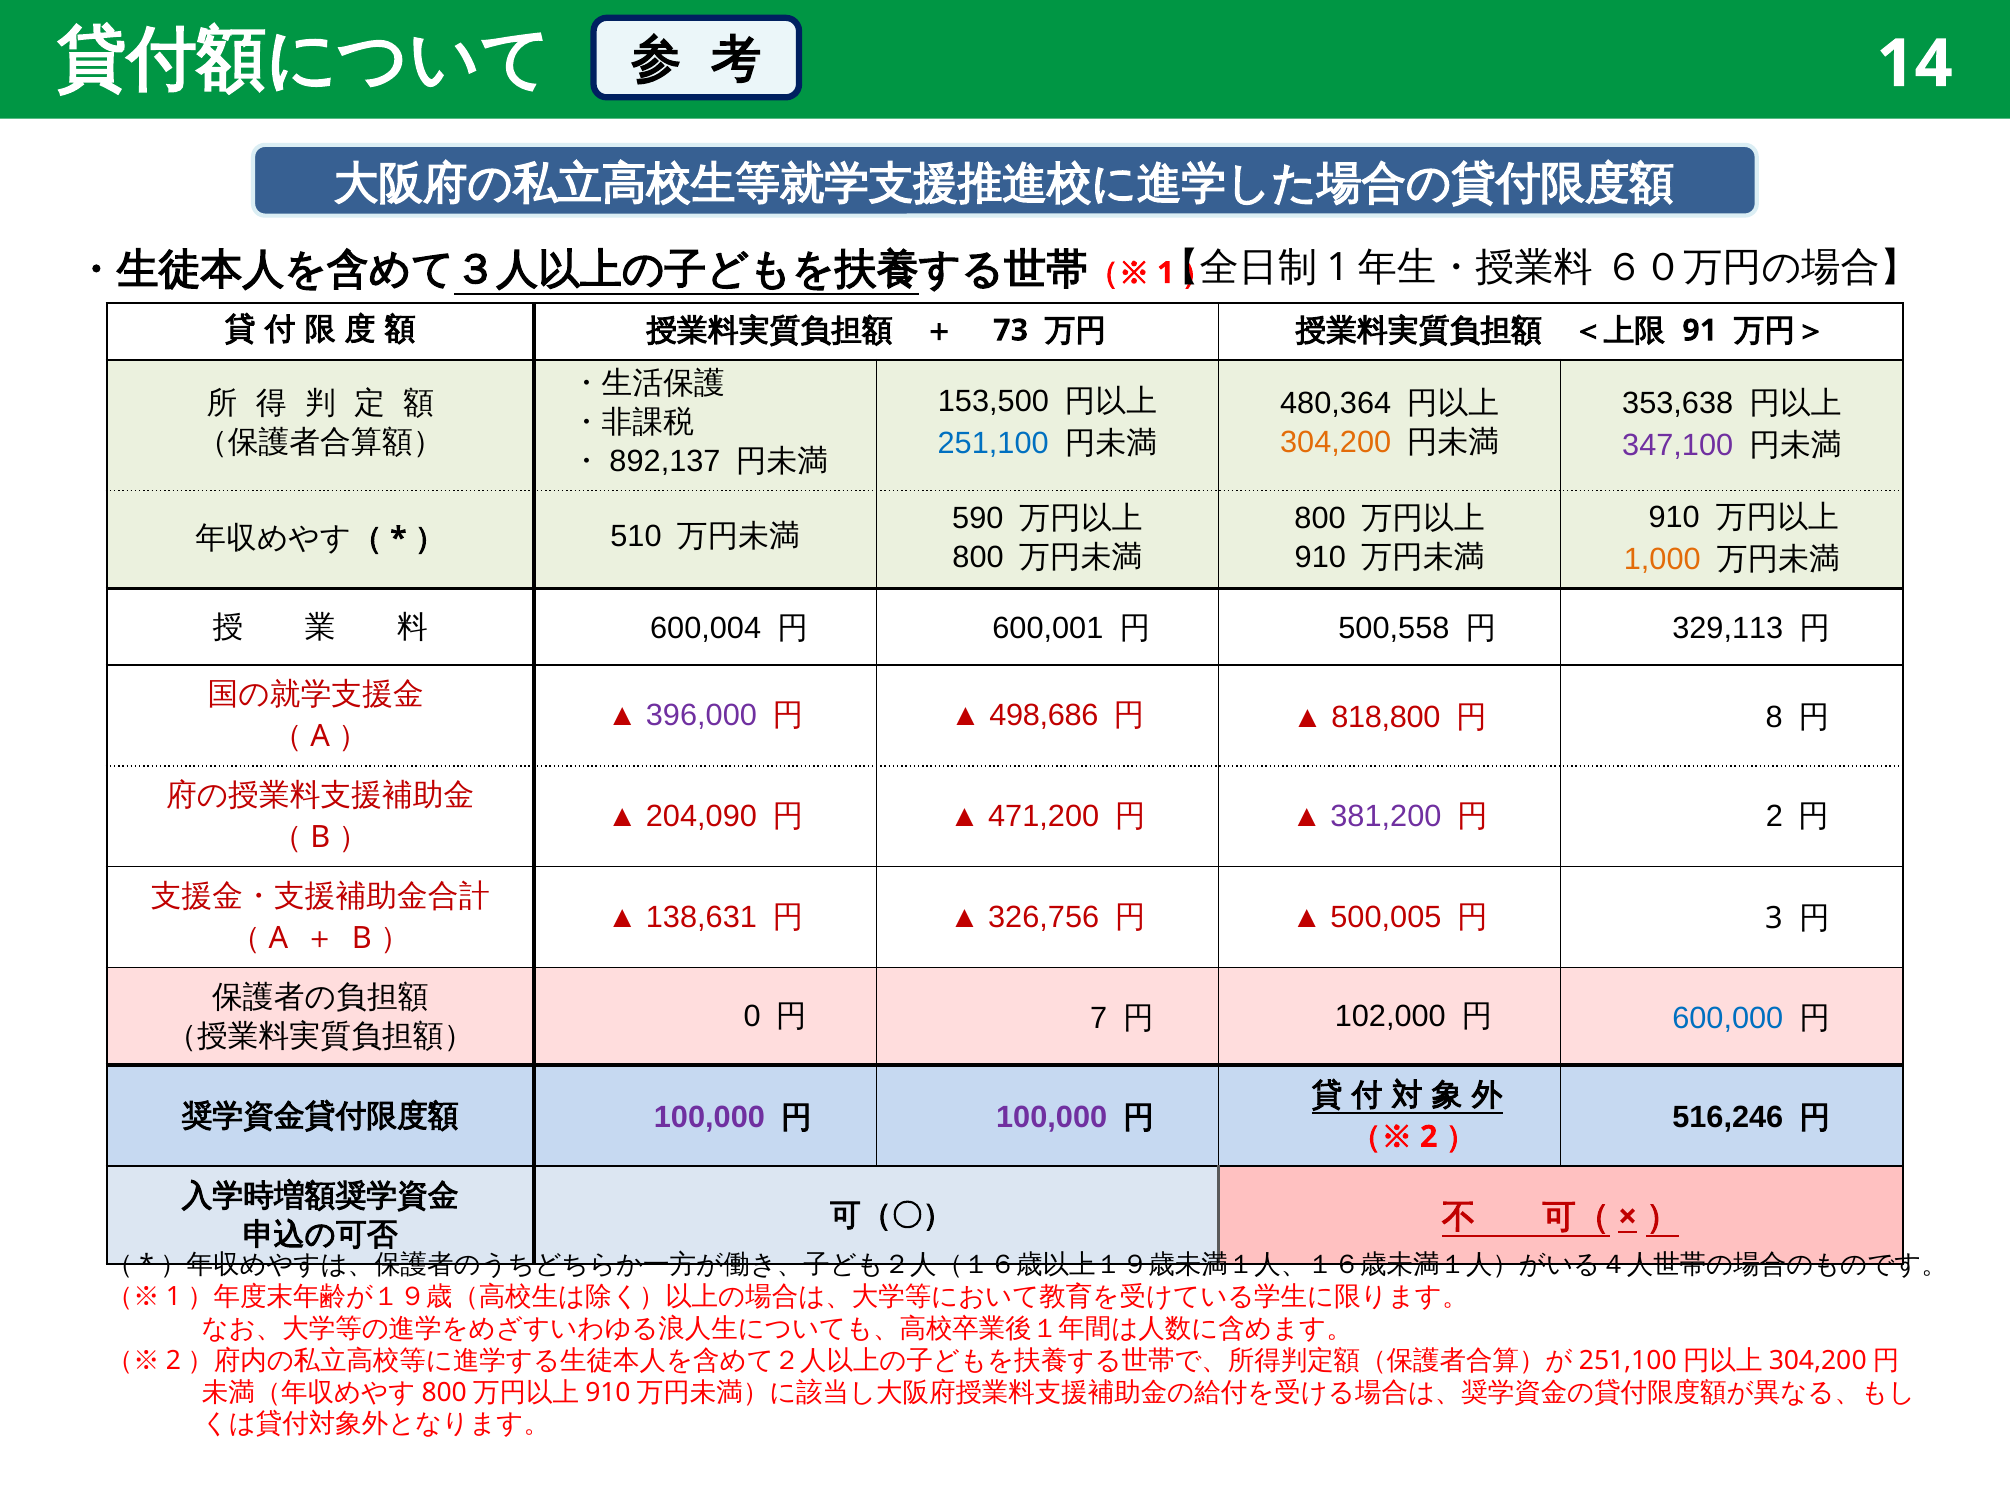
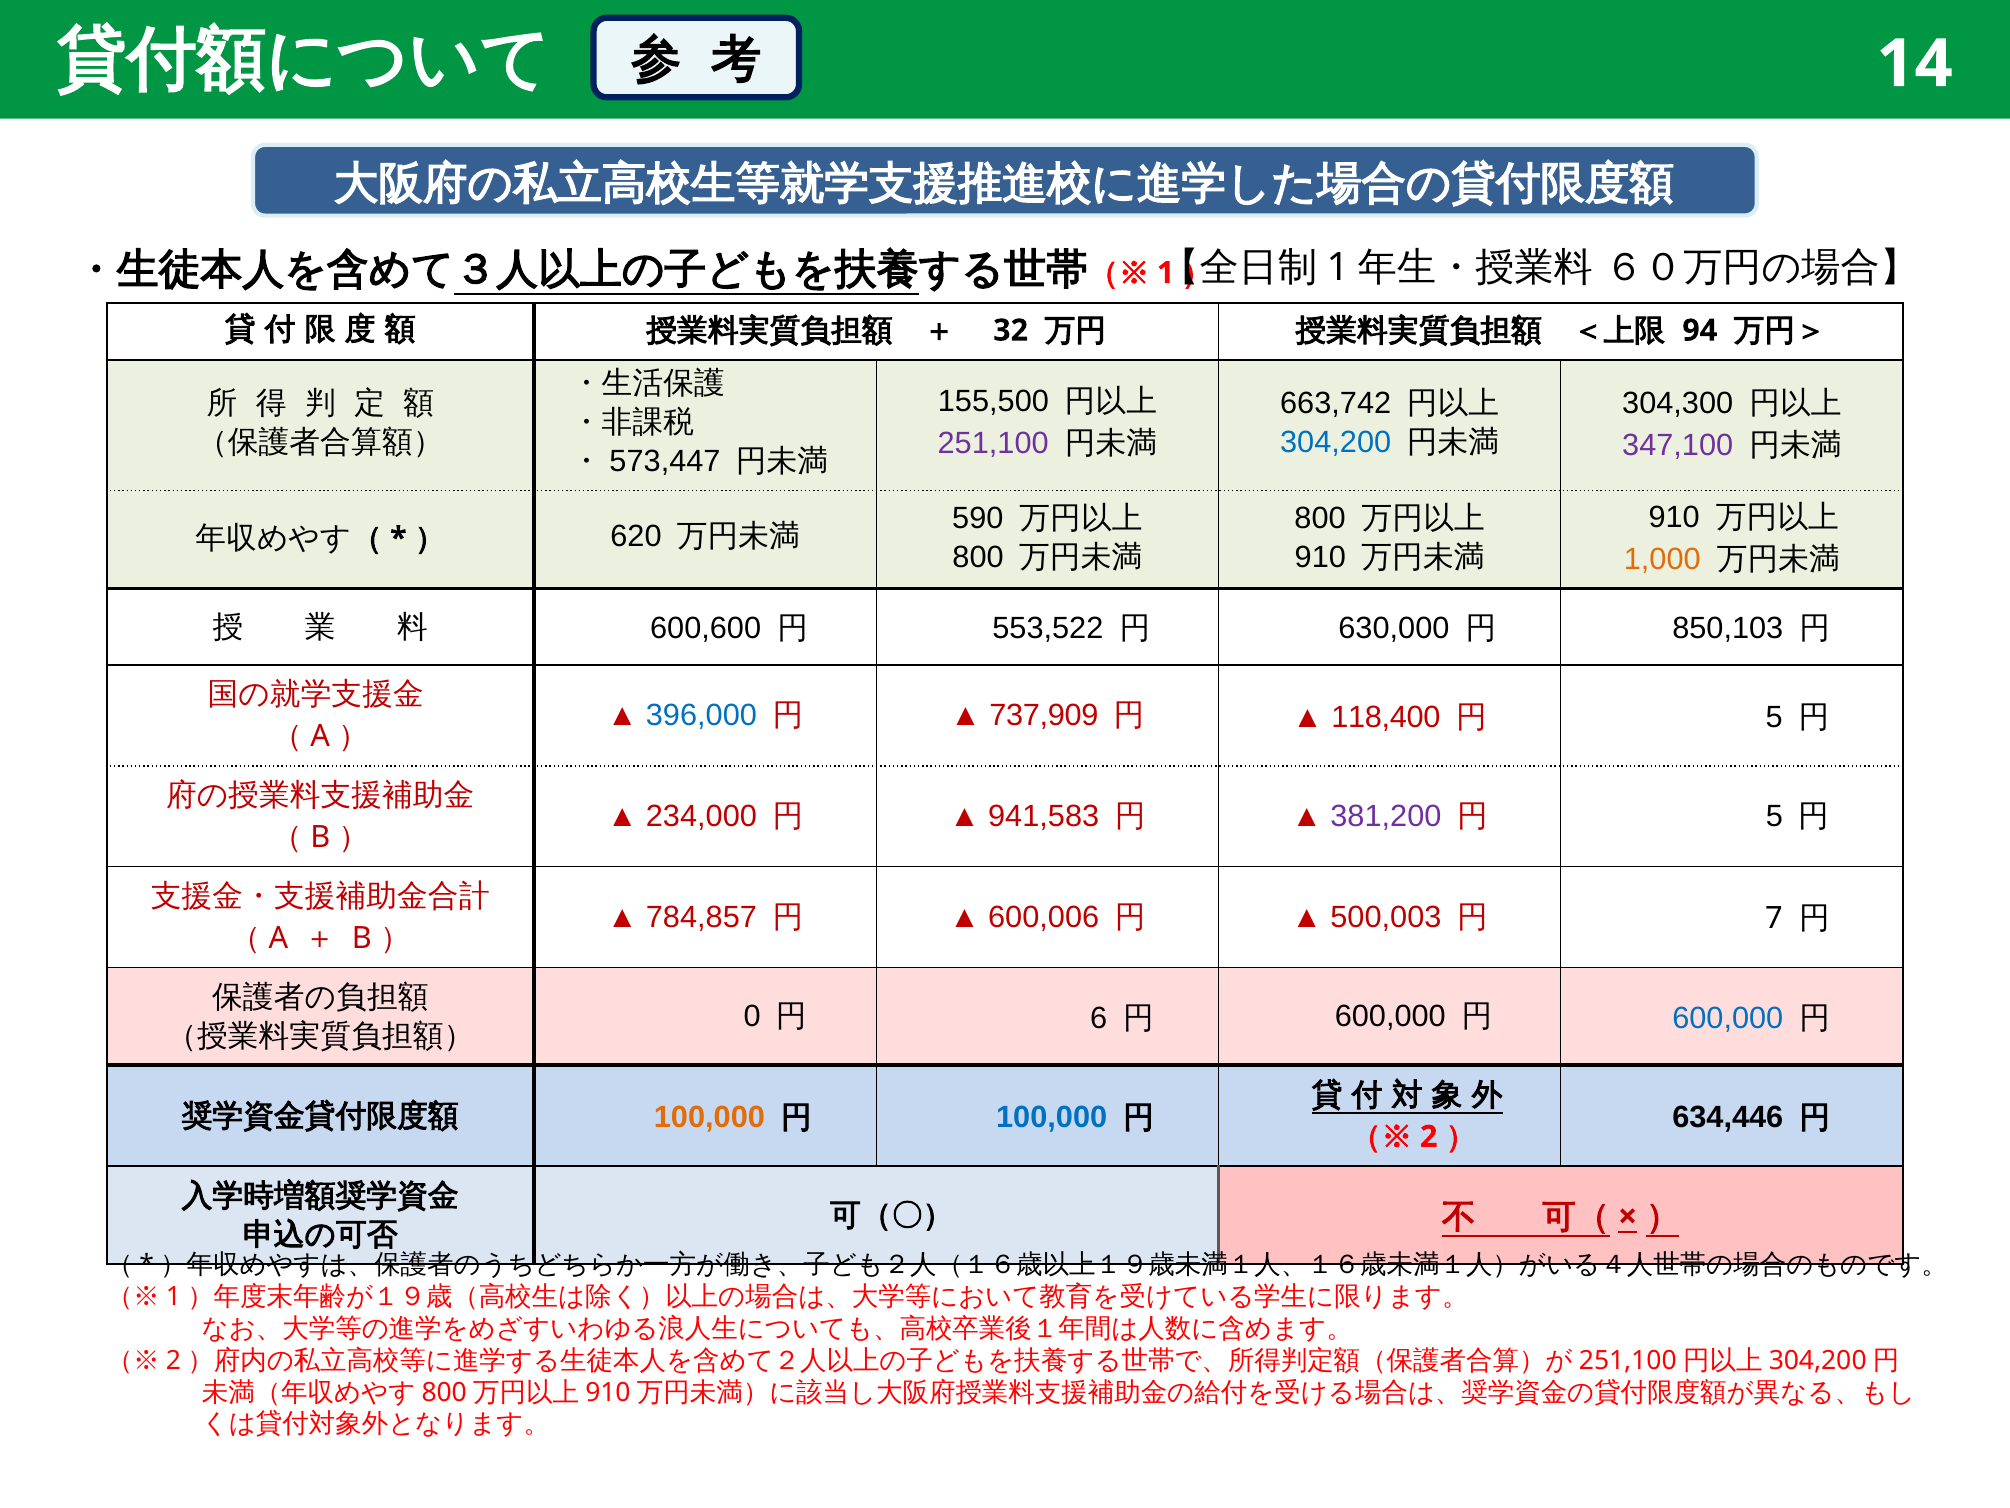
73: 73 -> 32 (1011, 330)
91: 91 -> 94 (1700, 330)
153,500: 153,500 -> 155,500 (993, 402)
480,364: 480,364 -> 663,742 (1336, 403)
353,638: 353,638 -> 304,300 (1678, 403)
304,200 colour: orange -> blue (1336, 442)
251,100 colour: blue -> purple (993, 443)
892,137: 892,137 -> 573,447 (665, 461)
510: 510 -> 620 (636, 537)
600,004: 600,004 -> 600,600 (706, 628)
600,001: 600,001 -> 553,522 (1048, 628)
500,558: 500,558 -> 630,000 (1394, 628)
329,113: 329,113 -> 850,103 (1728, 628)
396,000 colour: purple -> blue (701, 716)
498,686: 498,686 -> 737,909 (1044, 716)
818,800: 818,800 -> 118,400 (1386, 717)
8: 8 -> 5 (1774, 717)
204,090: 204,090 -> 234,000 (701, 816)
471,200: 471,200 -> 941,583 (1044, 816)
2: 2 -> 5 (1774, 816)
138,631: 138,631 -> 784,857 (701, 917)
326,756: 326,756 -> 600,006 (1044, 917)
500,005: 500,005 -> 500,003 (1386, 917)
3: 3 -> 7 (1774, 919)
7: 7 -> 6 (1099, 1018)
102,000: 102,000 -> 600,000 (1390, 1016)
516,246: 516,246 -> 634,446 (1728, 1117)
100,000 colour: purple -> orange (709, 1117)
100,000 colour: purple -> blue (1052, 1117)
